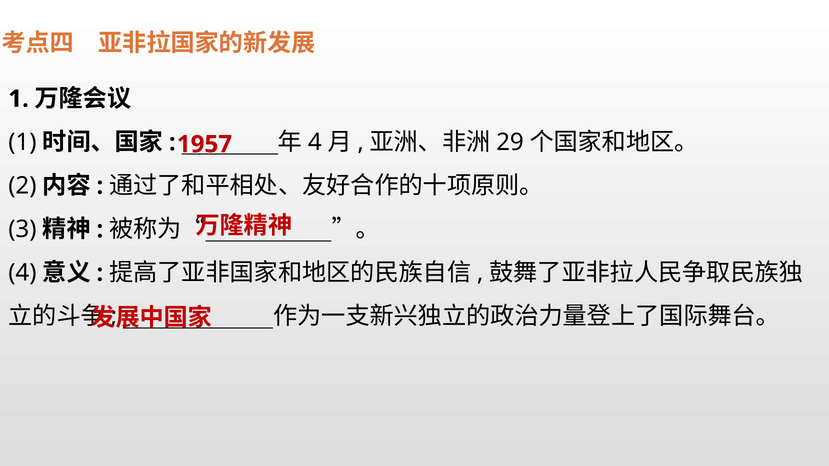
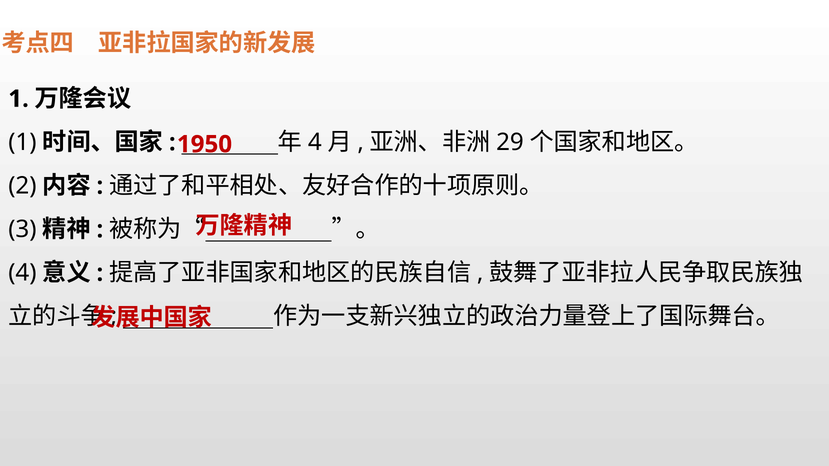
1957: 1957 -> 1950 (204, 144)
